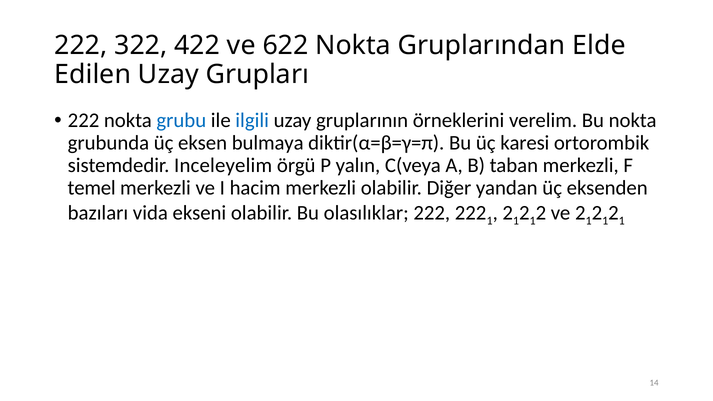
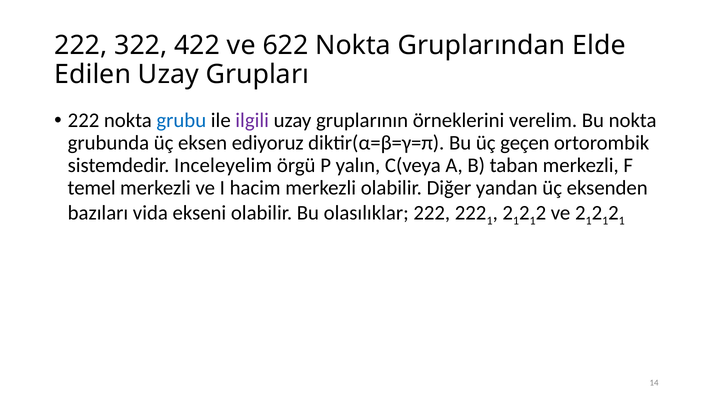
ilgili colour: blue -> purple (252, 121)
bulmaya: bulmaya -> ediyoruz (268, 143)
karesi: karesi -> geçen (525, 143)
